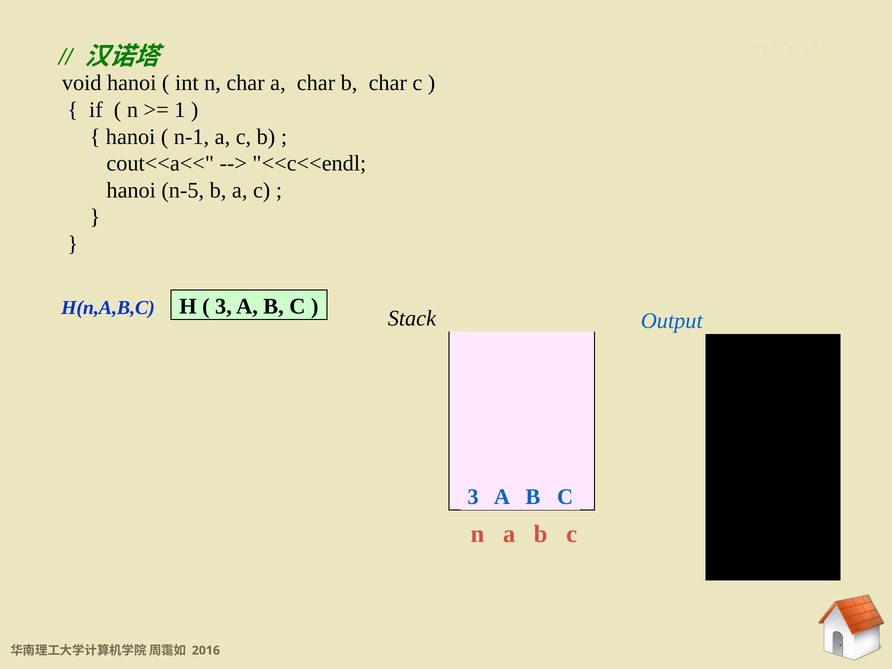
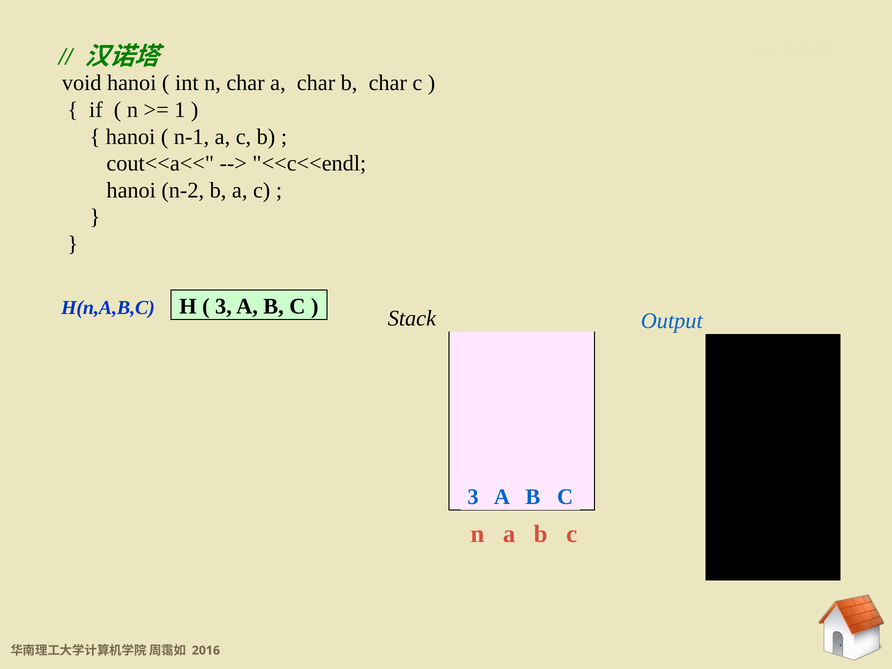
n-5: n-5 -> n-2 (183, 190)
